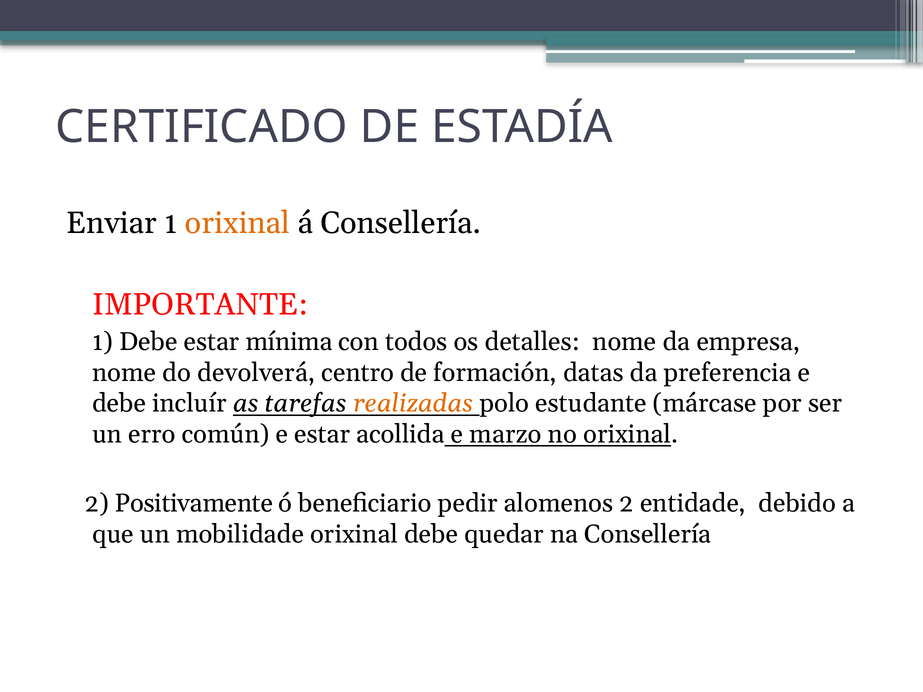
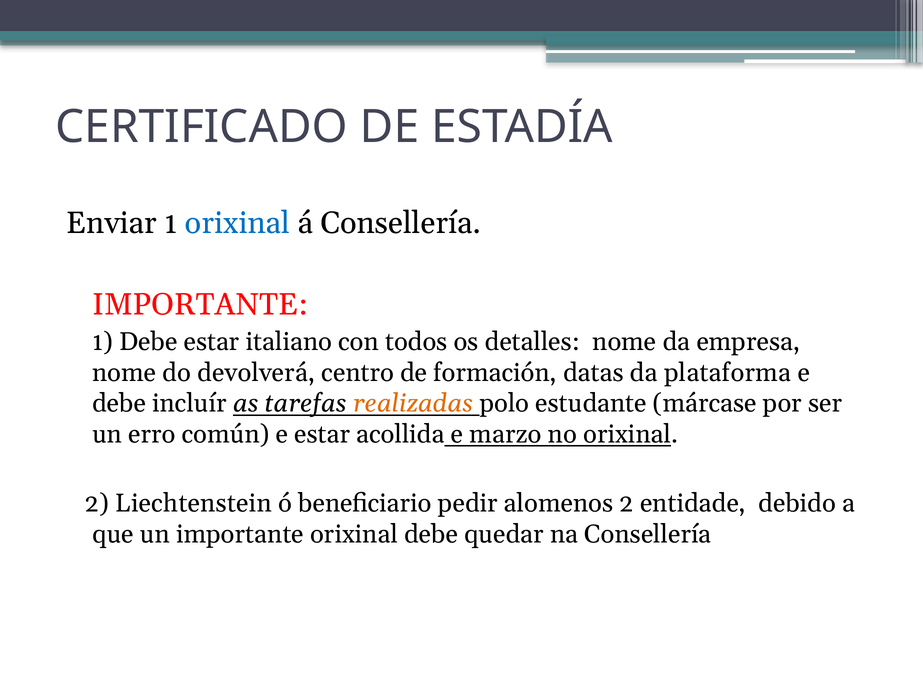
orixinal colour: orange -> blue (238, 223)
mínima: mínima -> italiano (289, 342)
preferencia: preferencia -> plataforma (728, 373)
Positivamente: Positivamente -> Liechtenstein (194, 504)
un mobilidade: mobilidade -> importante (240, 534)
